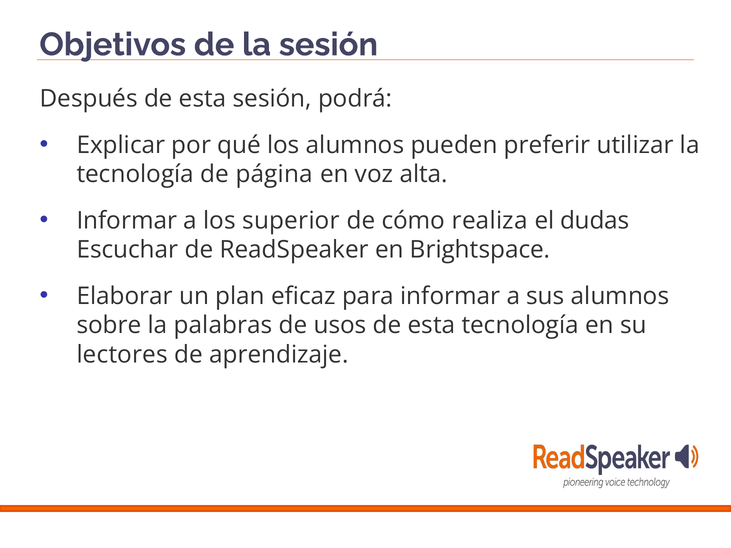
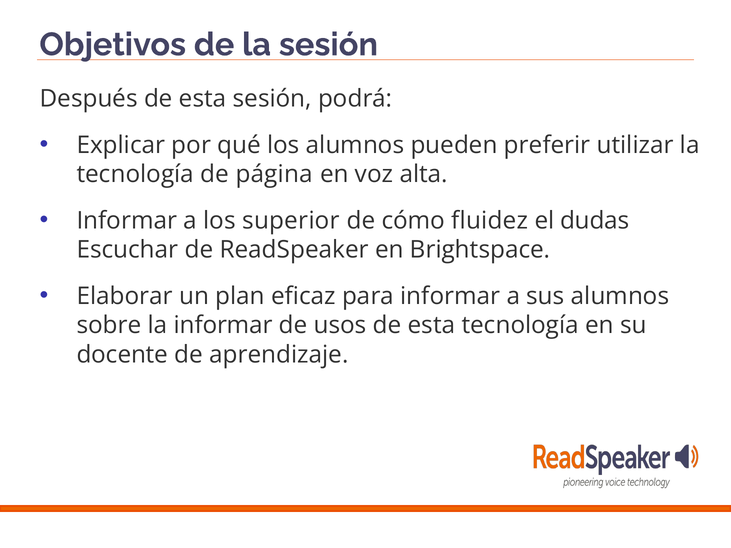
realiza: realiza -> fluidez (490, 221)
la palabras: palabras -> informar (223, 325)
lectores: lectores -> docente (122, 355)
